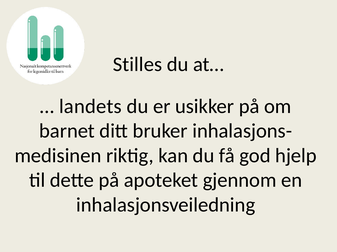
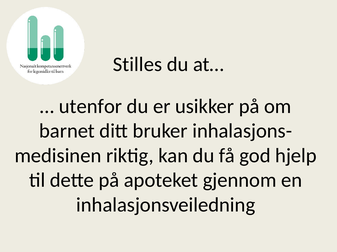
landets: landets -> utenfor (90, 107)
